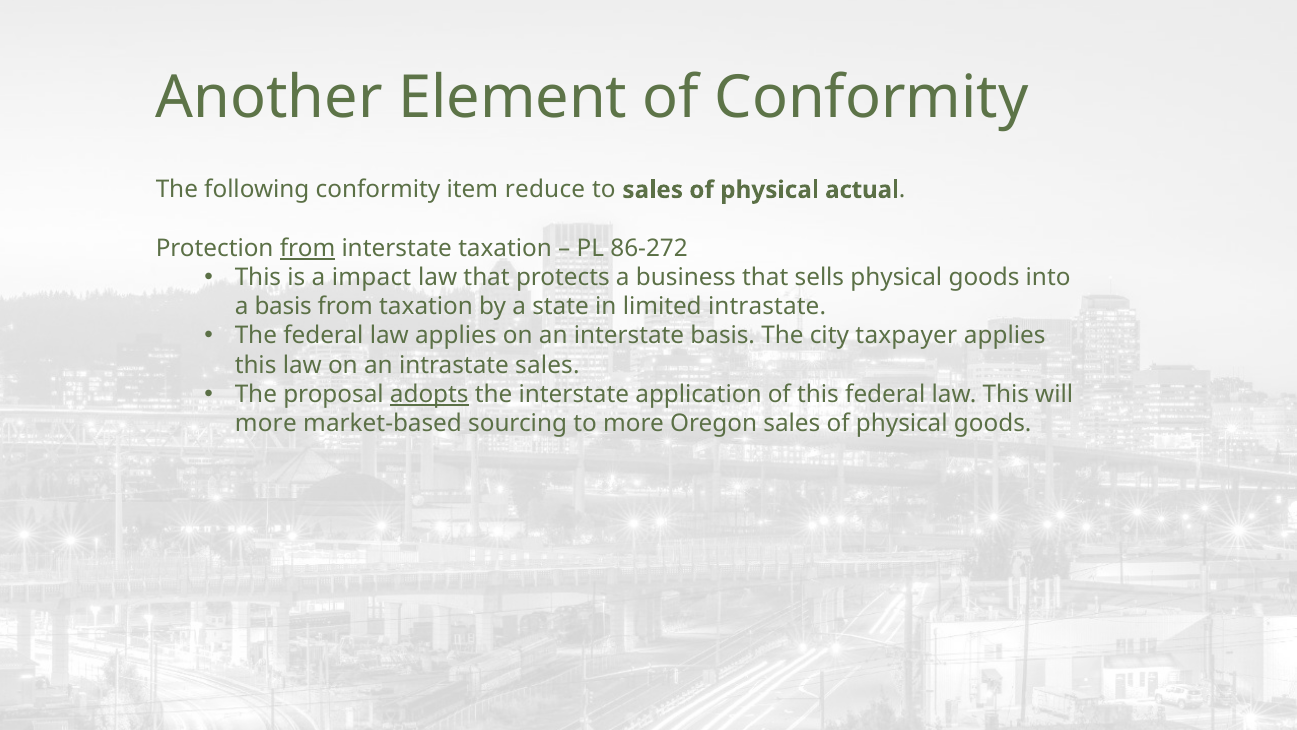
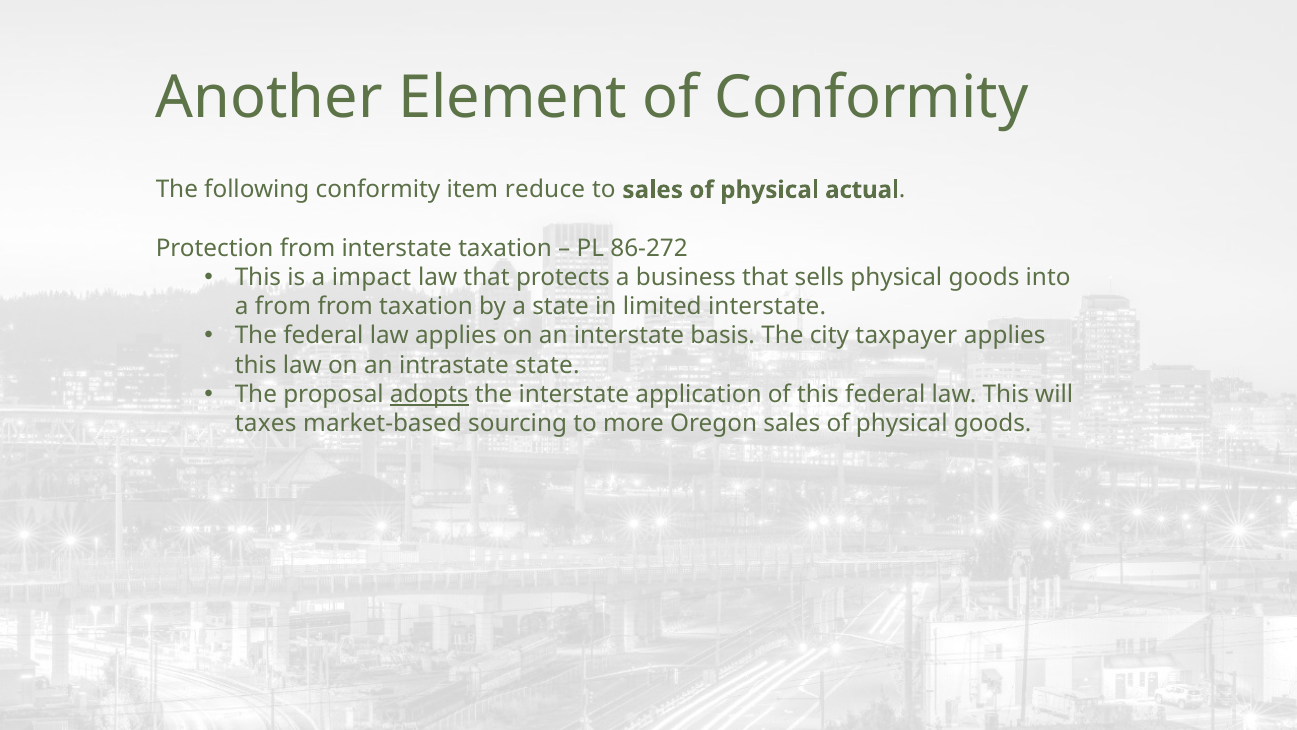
from underline: present -> none (308, 248)
a basis: basis -> from (283, 307)
limited intrastate: intrastate -> interstate (767, 307)
intrastate sales: sales -> state (547, 365)
more: more -> taxes (266, 423)
